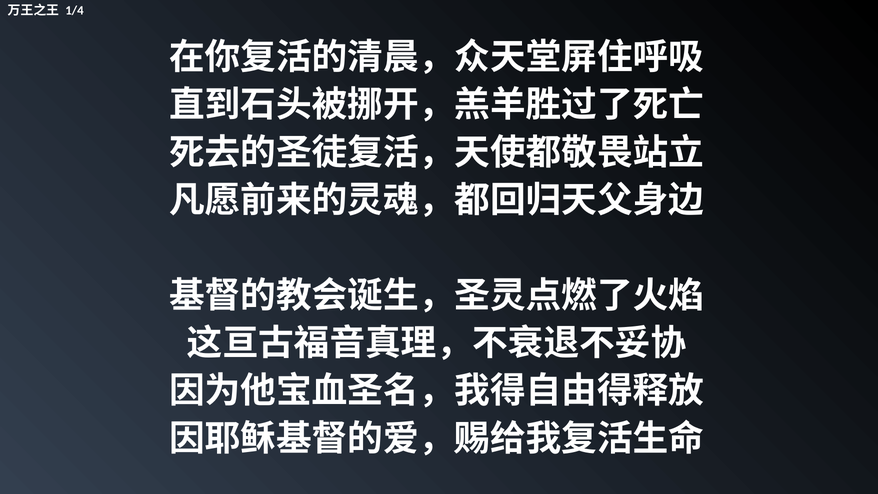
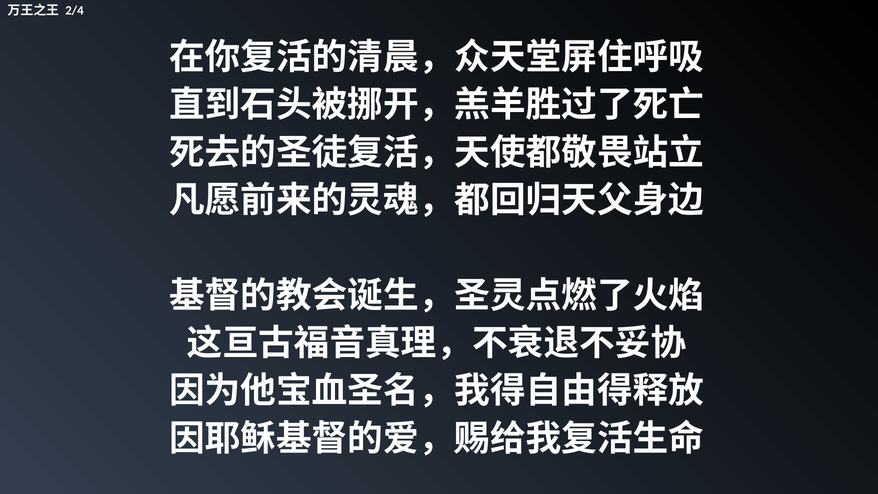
1/4: 1/4 -> 2/4 (74, 11)
